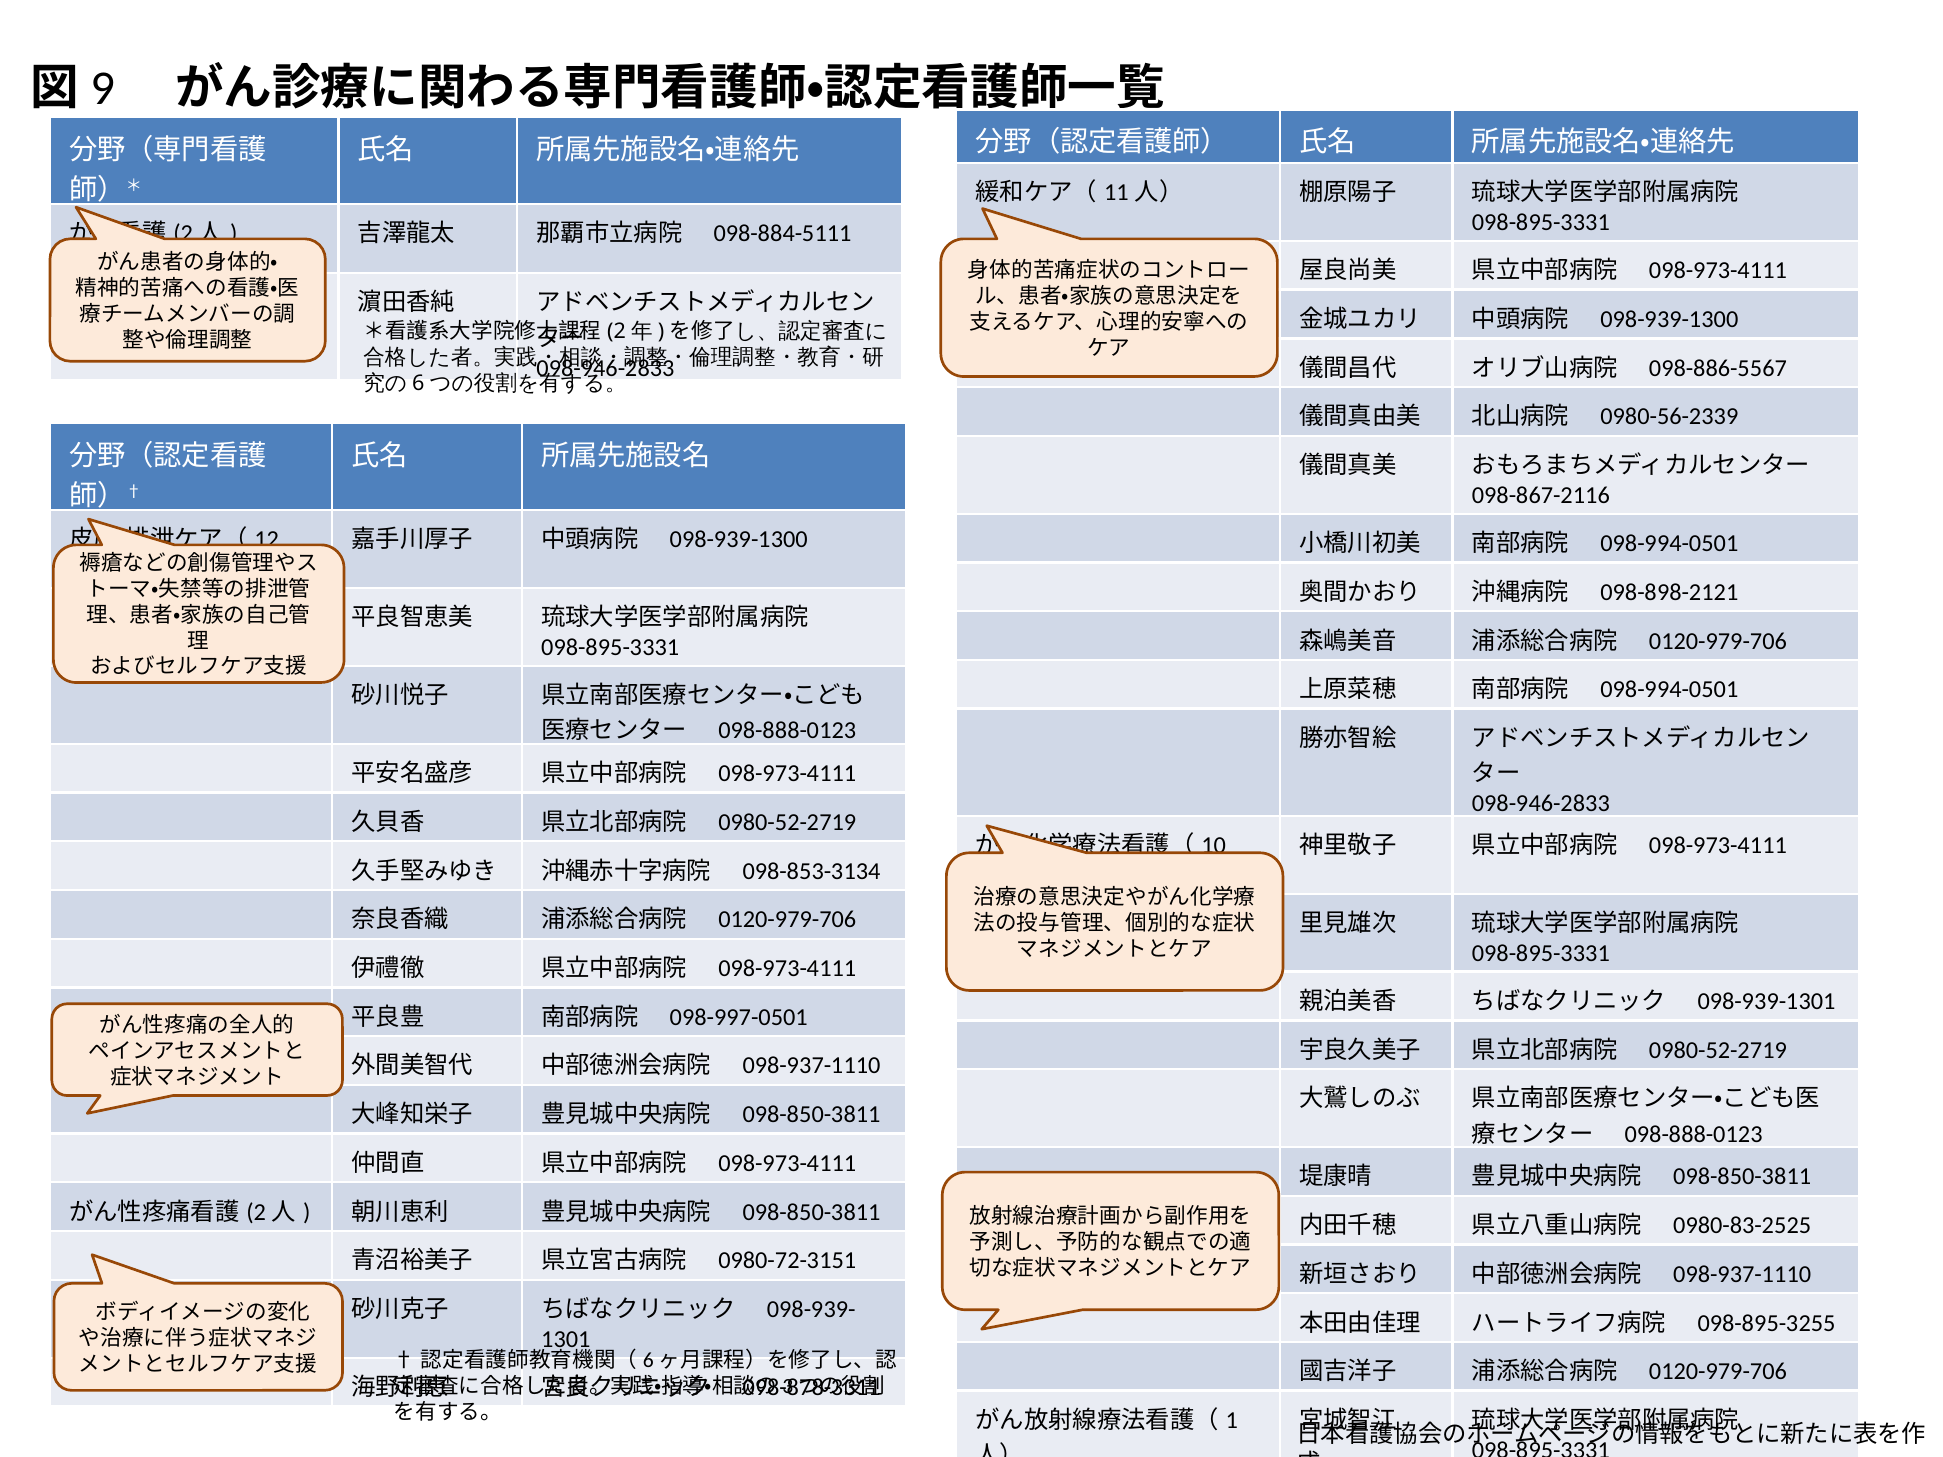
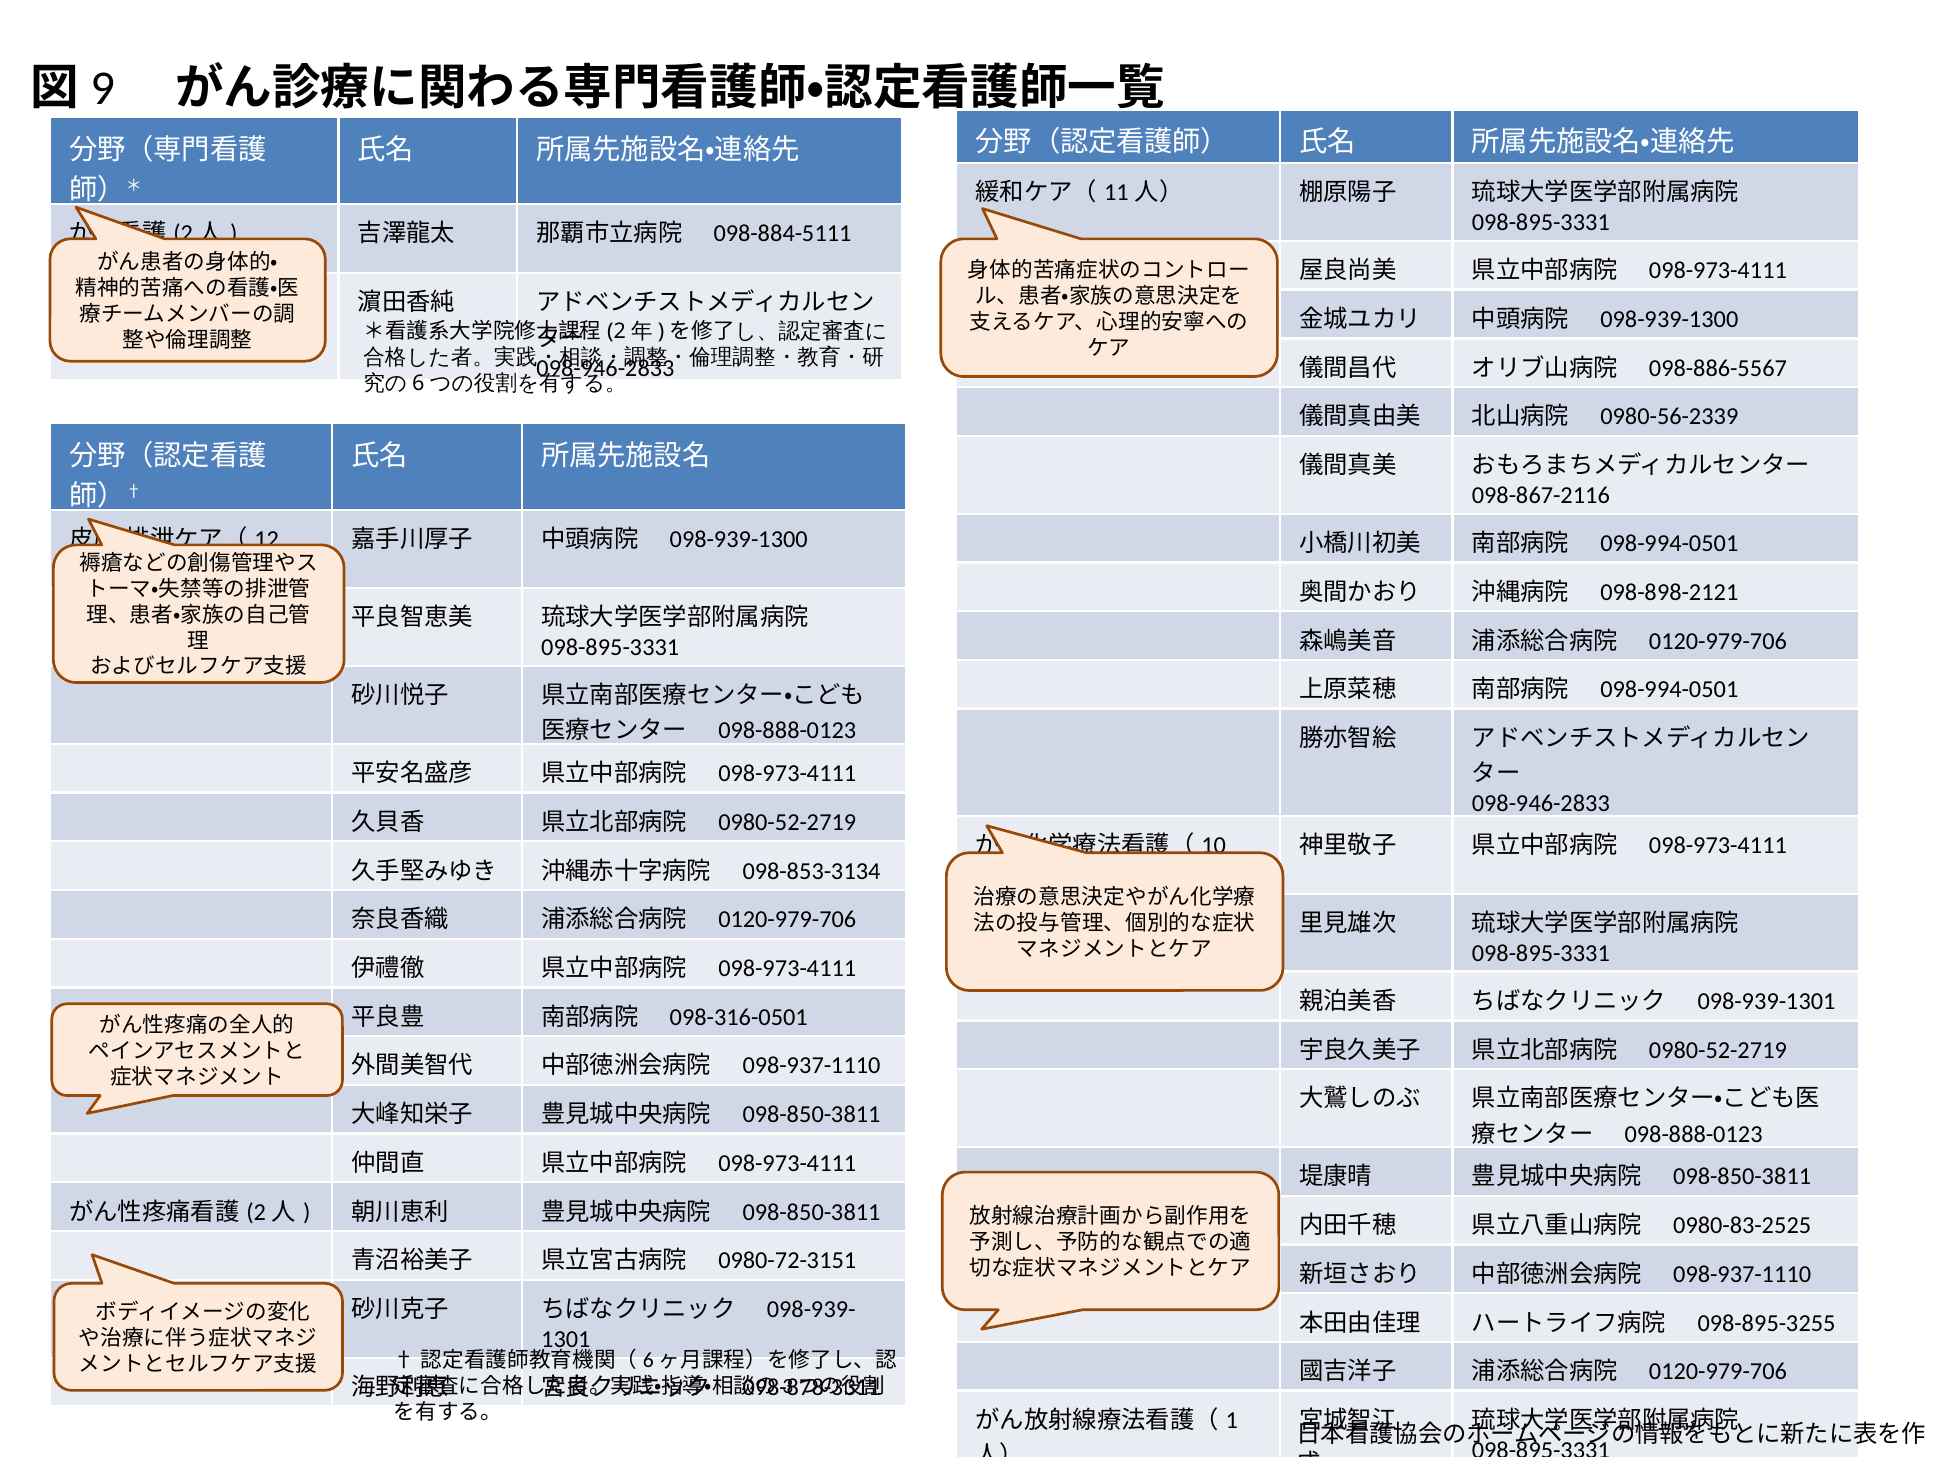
098-997-0501: 098-997-0501 -> 098-316-0501 (739, 1017)
